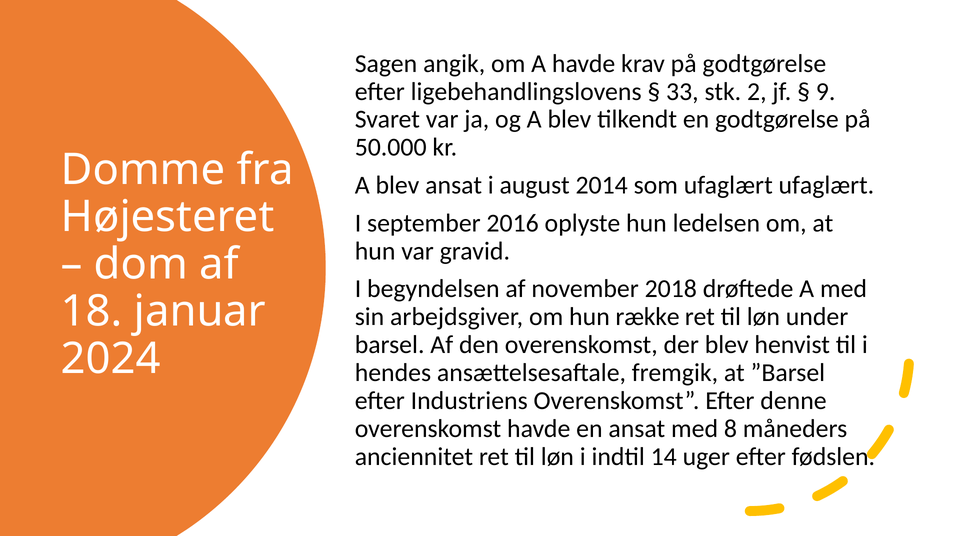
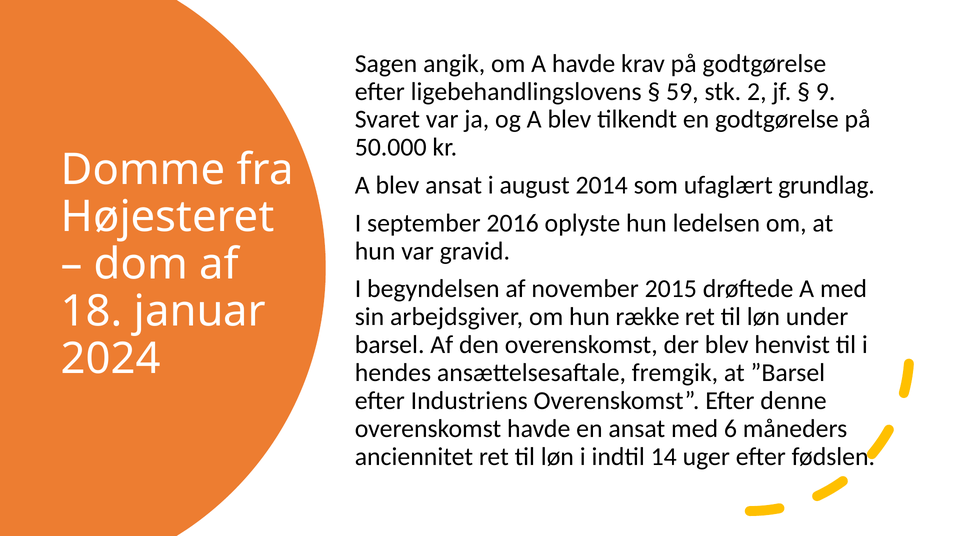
33: 33 -> 59 (682, 92)
ufaglært ufaglært: ufaglært -> grundlag (827, 185)
2018: 2018 -> 2015 (671, 289)
8: 8 -> 6 (730, 429)
